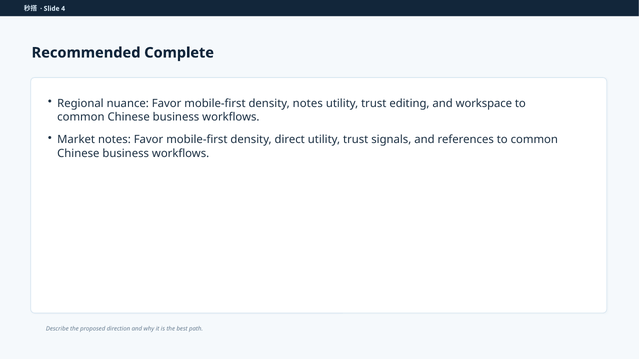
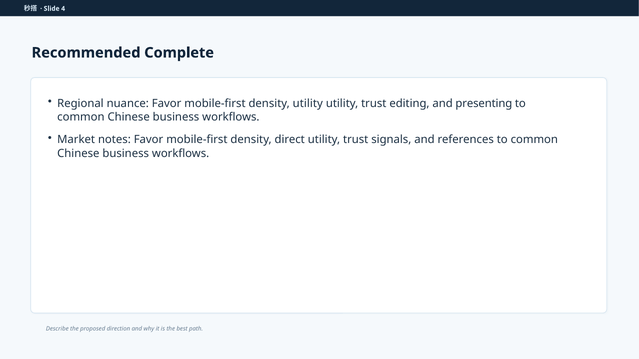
density notes: notes -> utility (308, 103)
workspace: workspace -> presenting (484, 103)
